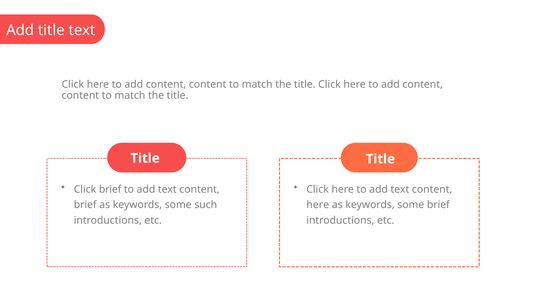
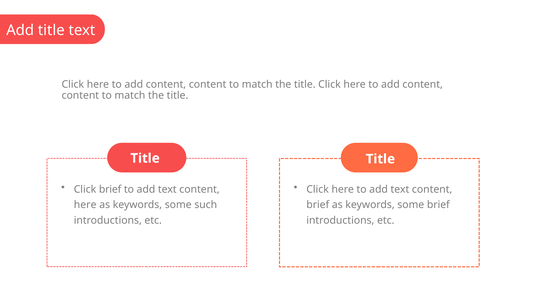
brief: brief -> here (85, 205)
here: here -> brief (318, 205)
